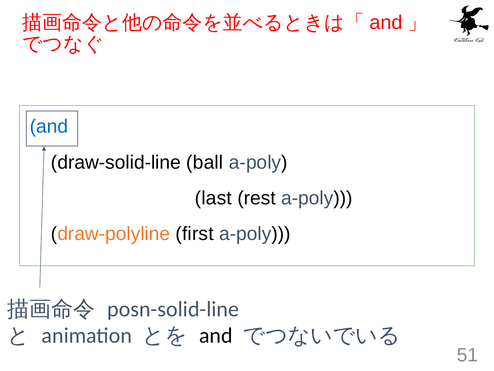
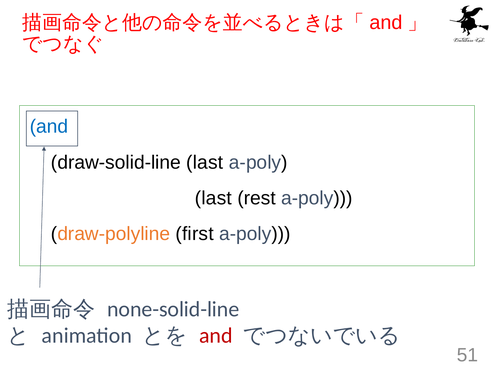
draw-solid-line ball: ball -> last (205, 162)
posn-solid-line: posn-solid-line -> none-solid-line (173, 309)
and colour: black -> red (216, 335)
